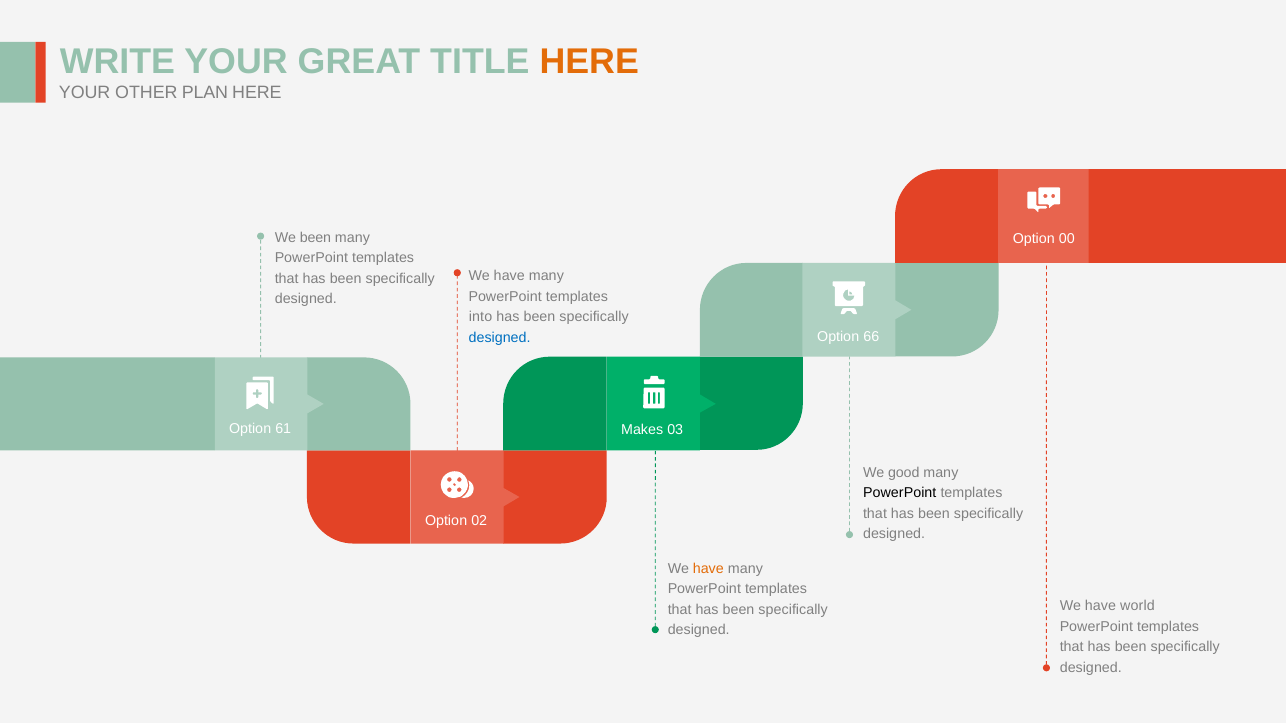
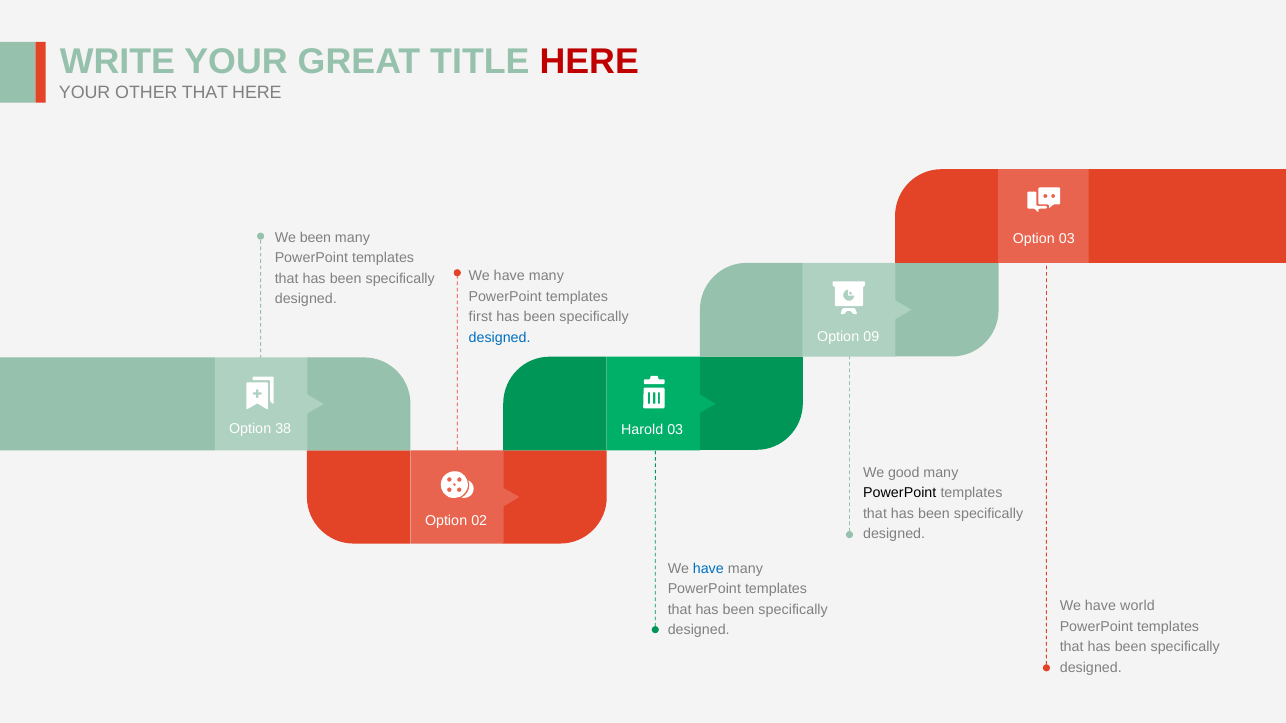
HERE colour: orange -> red (589, 62)
OTHER PLAN: PLAN -> THAT (205, 93)
Option 00: 00 -> 03 (1067, 238)
into: into -> first (480, 317)
66: 66 -> 09 (871, 337)
61: 61 -> 38 (283, 429)
Makes: Makes -> Harold (642, 430)
have colour: orange -> blue (708, 569)
